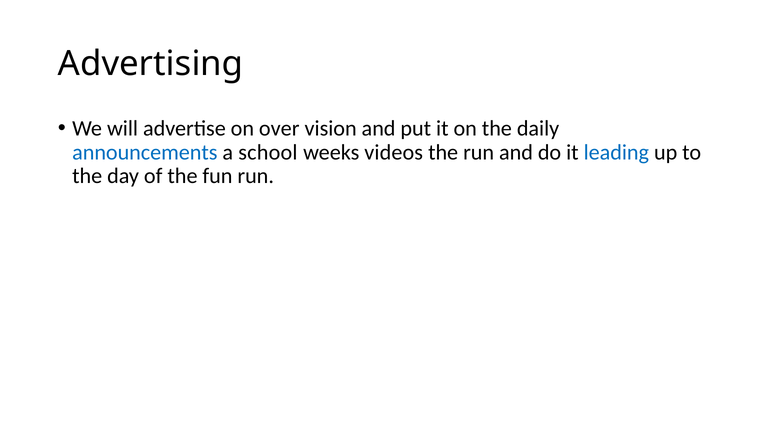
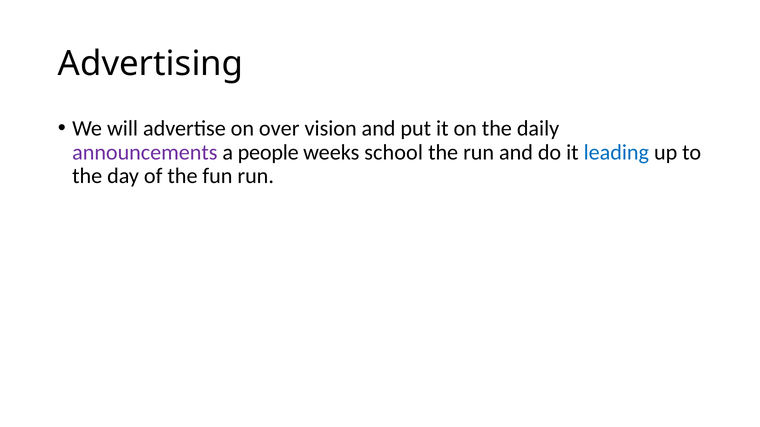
announcements colour: blue -> purple (145, 152)
school: school -> people (268, 152)
videos: videos -> school (394, 152)
